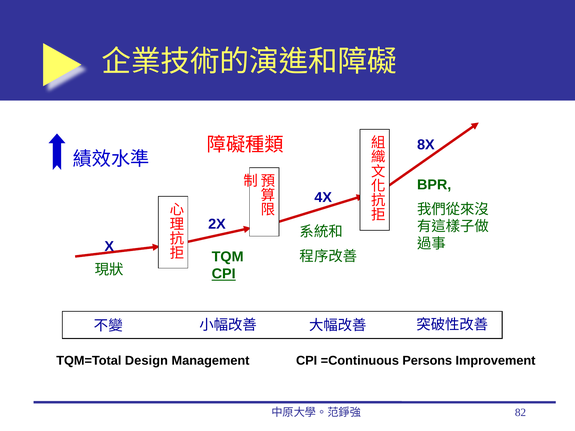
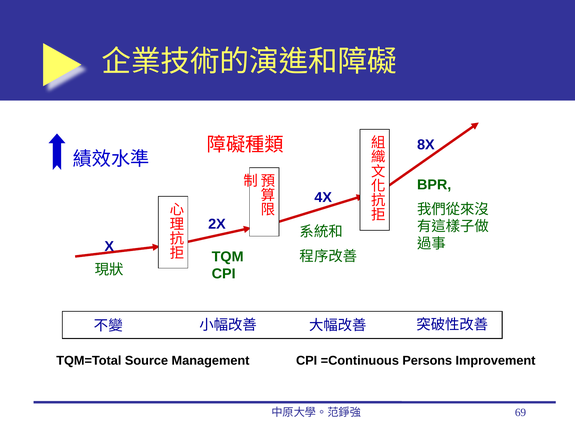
CPI underline: present -> none (224, 274)
Design: Design -> Source (146, 361)
82: 82 -> 69 (521, 413)
